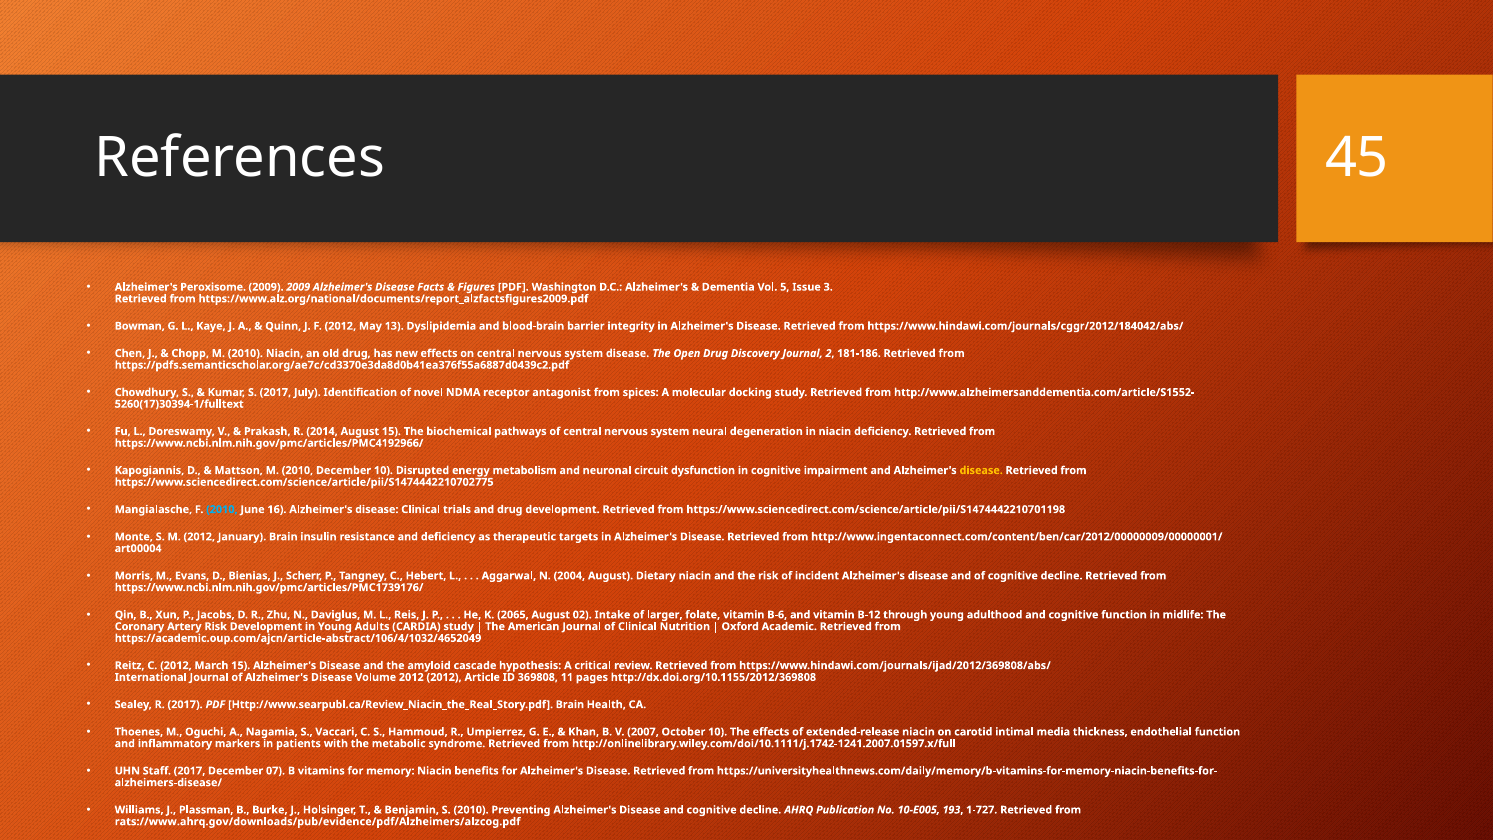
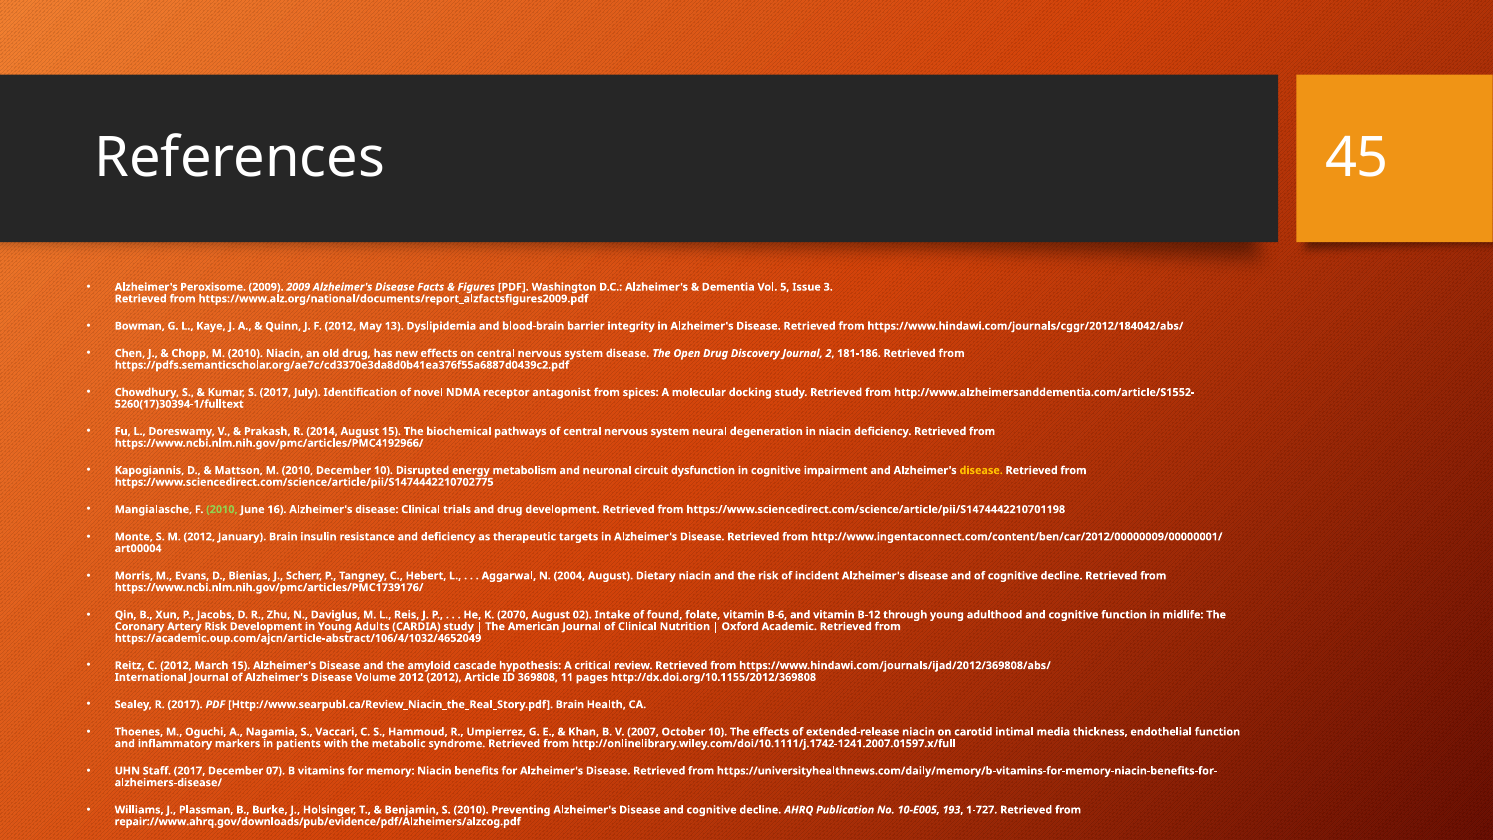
2010 colour: light blue -> light green (222, 509)
2065: 2065 -> 2070 (513, 615)
larger: larger -> found (665, 615)
rats://www.ahrq.gov/downloads/pub/evidence/pdf/Alzheimers/alzcog.pdf: rats://www.ahrq.gov/downloads/pub/evidence/pdf/Alzheimers/alzcog.pdf -> repair://www.ahrq.gov/downloads/pub/evidence/pdf/Alzheimers/alzcog.pdf (318, 821)
